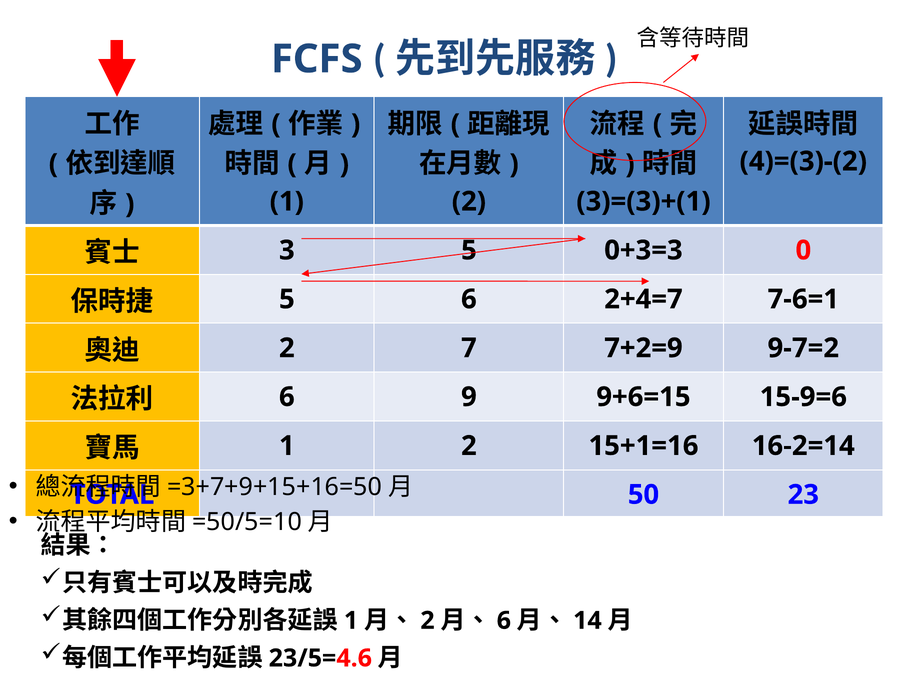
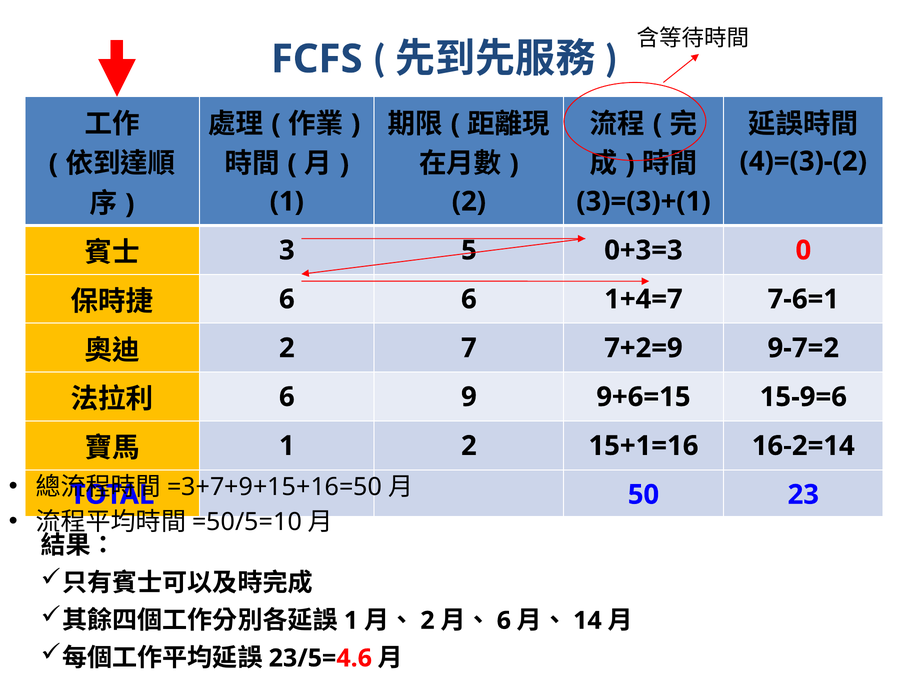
5: 5 -> 6 (287, 299)
2+4=7: 2+4=7 -> 1+4=7 (643, 299)
